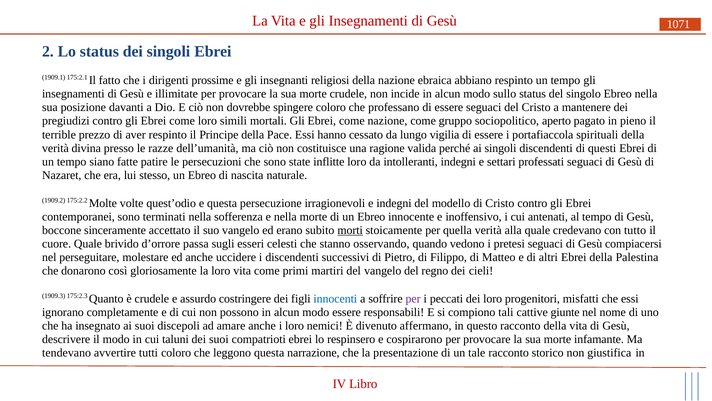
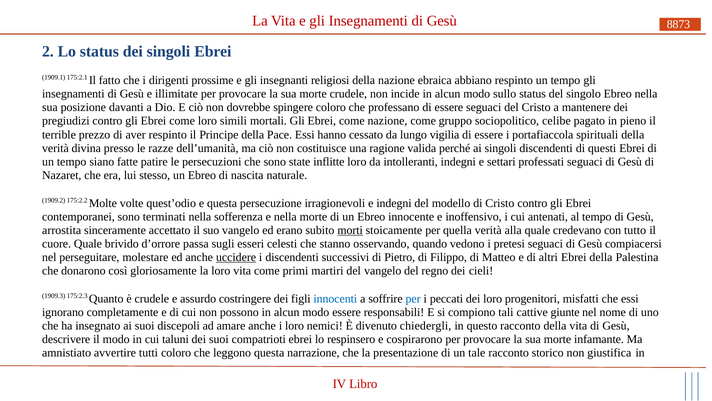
1071: 1071 -> 8873 (678, 25)
aperto: aperto -> celibe (556, 121)
boccone: boccone -> arrostita (62, 230)
uccidere underline: none -> present (236, 257)
per colour: purple -> blue (413, 299)
affermano: affermano -> chiedergli (426, 326)
tendevano: tendevano -> amnistiato (67, 353)
